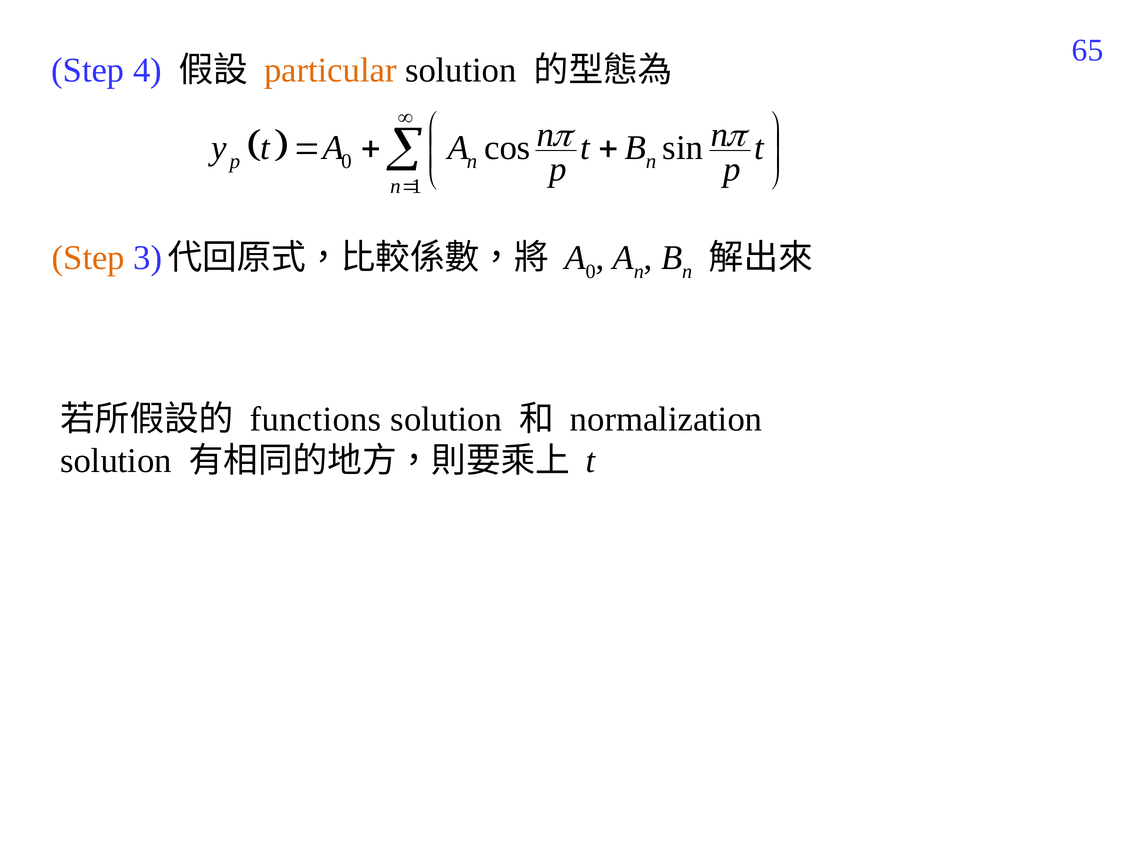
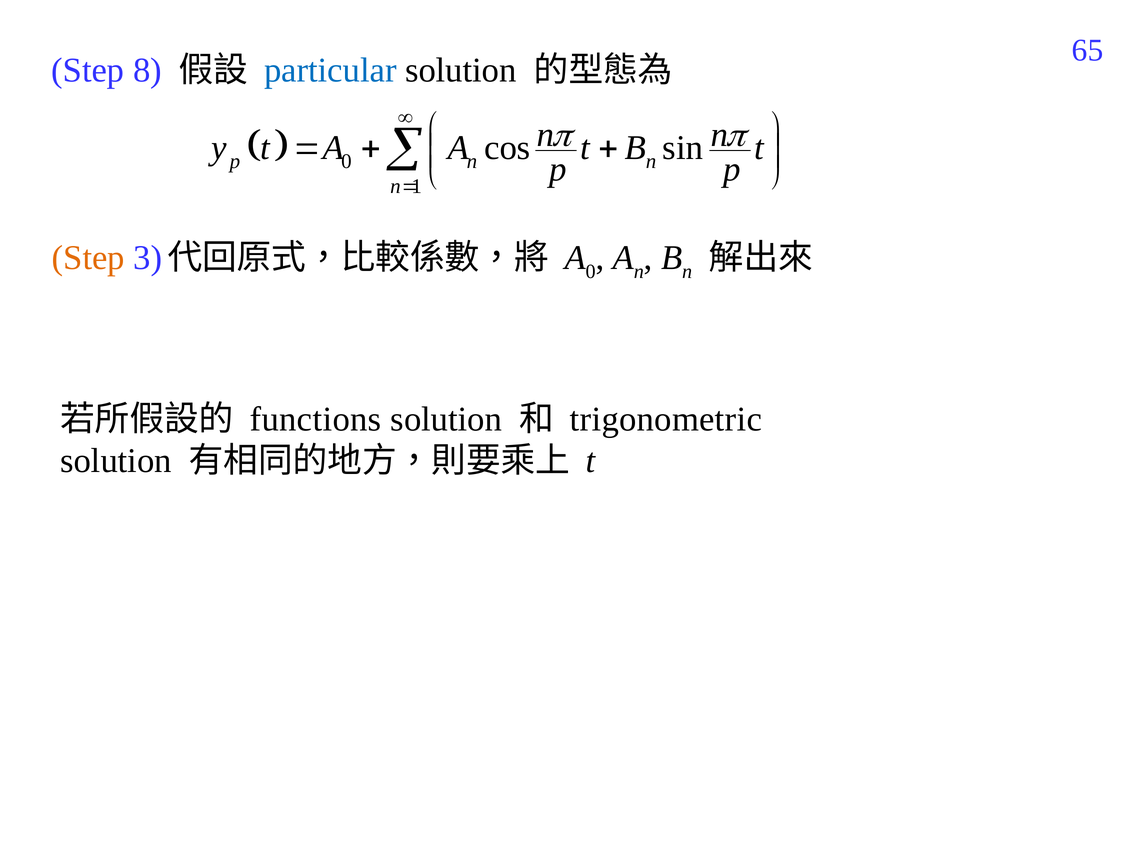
4: 4 -> 8 (147, 70)
particular colour: orange -> blue (330, 70)
normalization: normalization -> trigonometric (666, 419)
